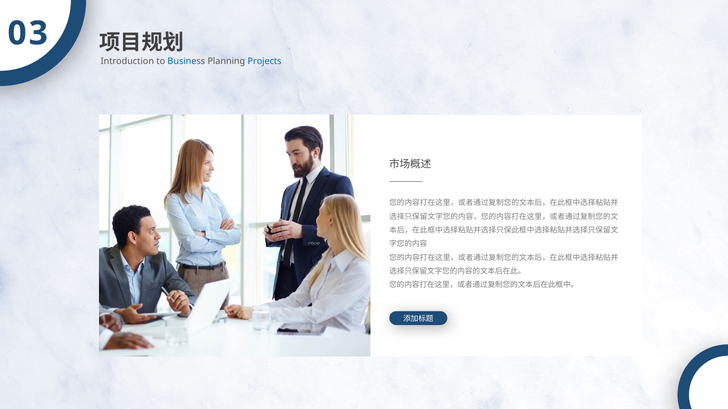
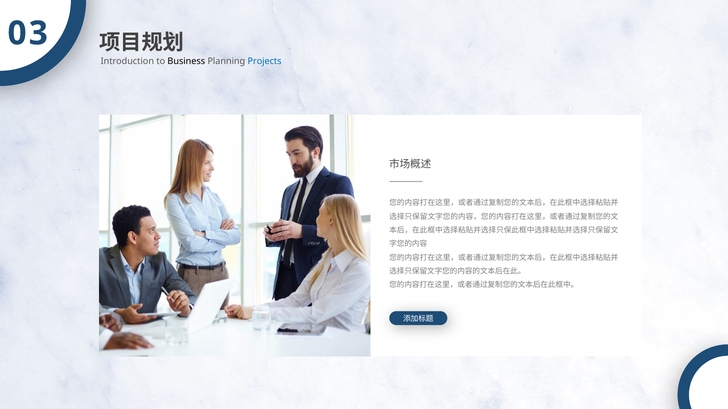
Business colour: blue -> black (186, 61)
